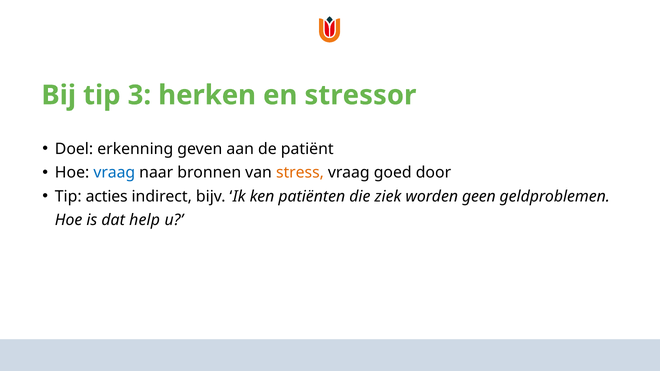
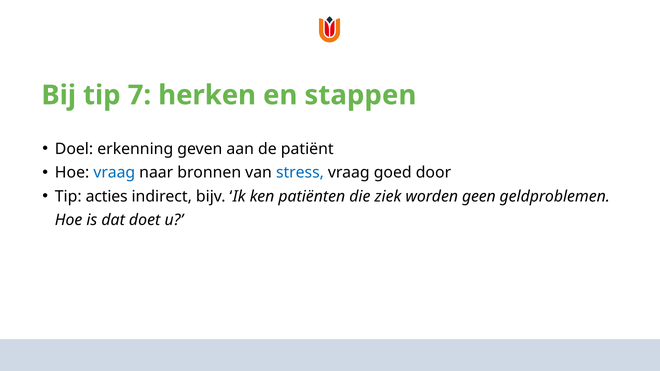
3: 3 -> 7 (139, 95)
stressor: stressor -> stappen (360, 95)
stress colour: orange -> blue (300, 173)
help: help -> doet (145, 220)
